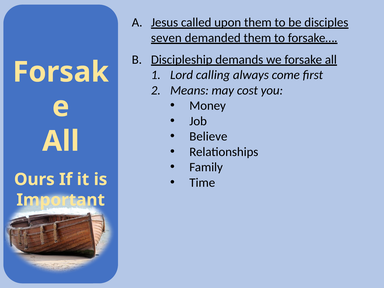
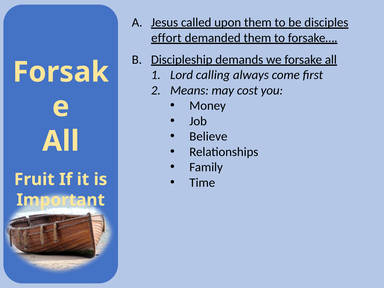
seven: seven -> effort (166, 38)
Ours: Ours -> Fruit (34, 179)
